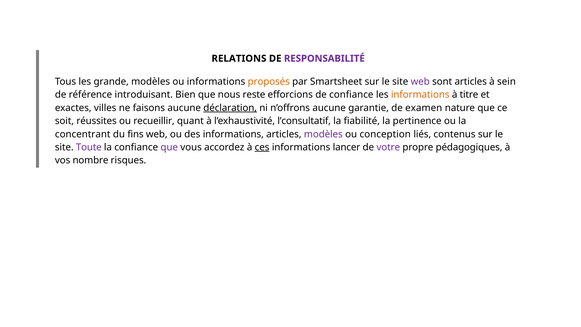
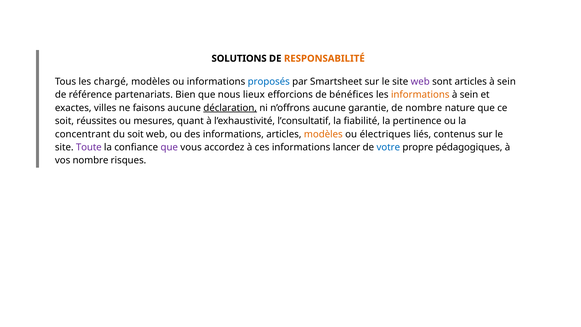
RELATIONS: RELATIONS -> SOLUTIONS (239, 58)
RESPONSABILITÉ colour: purple -> orange (324, 58)
grande: grande -> chargé (111, 82)
proposés colour: orange -> blue (269, 82)
introduisant: introduisant -> partenariats (144, 95)
reste: reste -> lieux (254, 95)
de confiance: confiance -> bénéfices (351, 95)
titre: titre -> sein (469, 95)
de examen: examen -> nombre (424, 108)
recueillir: recueillir -> mesures (154, 121)
du fins: fins -> soit (135, 134)
modèles colour: purple -> orange (323, 134)
conception: conception -> électriques (385, 134)
ces underline: present -> none (262, 147)
votre colour: purple -> blue (388, 147)
